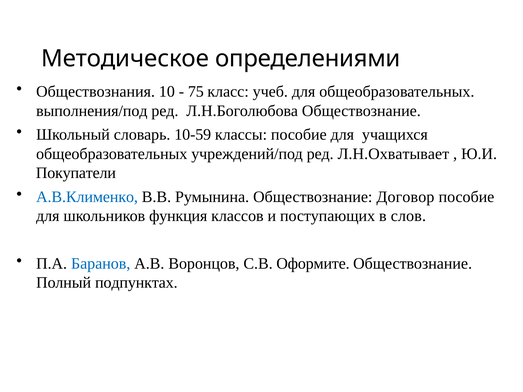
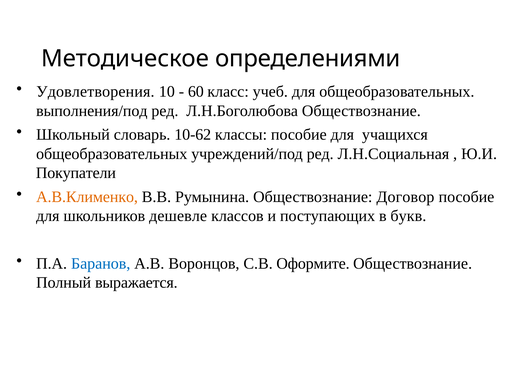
Обществознания: Обществознания -> Удовлетворения (95, 92)
75: 75 -> 60 (196, 92)
10-59: 10-59 -> 10-62 (193, 135)
Л.Н.Охватывает: Л.Н.Охватывает -> Л.Н.Социальная (393, 154)
А.В.Клименко colour: blue -> orange (87, 197)
функция: функция -> дешевле (178, 216)
слов: слов -> букв (408, 216)
подпунктах: подпунктах -> выражается (136, 283)
